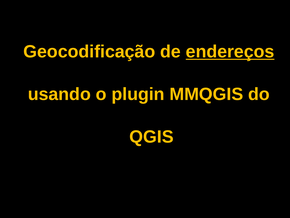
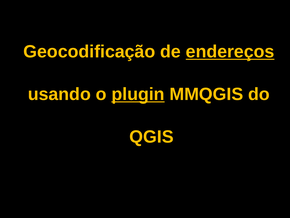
plugin underline: none -> present (138, 94)
